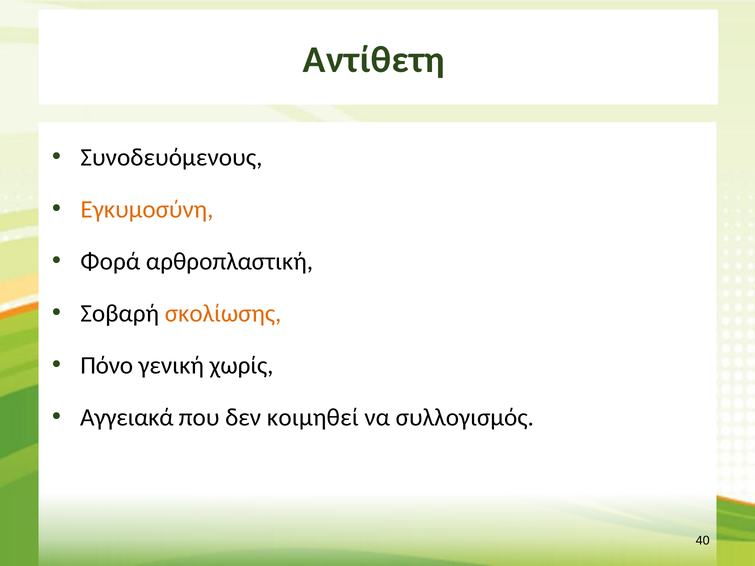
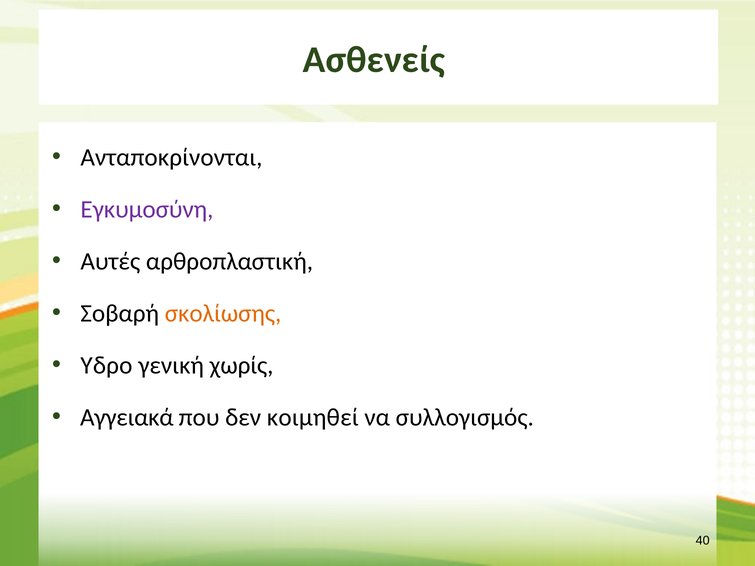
Αντίθετη: Αντίθετη -> Ασθενείς (374, 60)
Συνοδευόμενους: Συνοδευόμενους -> Ανταποκρίνονται (171, 157)
Εγκυμοσύνη colour: orange -> purple (147, 209)
Φορά: Φορά -> Αυτές (110, 262)
Πόνο: Πόνο -> Υδρο (106, 366)
